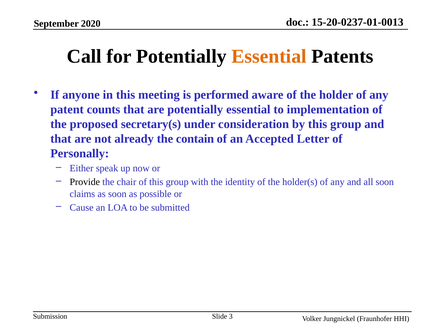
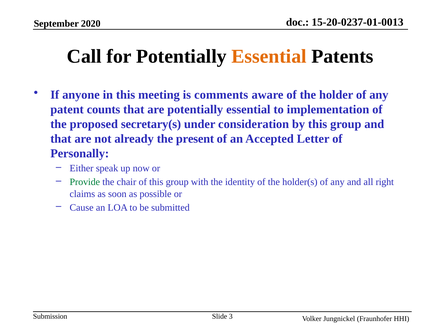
performed: performed -> comments (221, 95)
contain: contain -> present (195, 139)
Provide colour: black -> green (85, 182)
all soon: soon -> right (385, 182)
